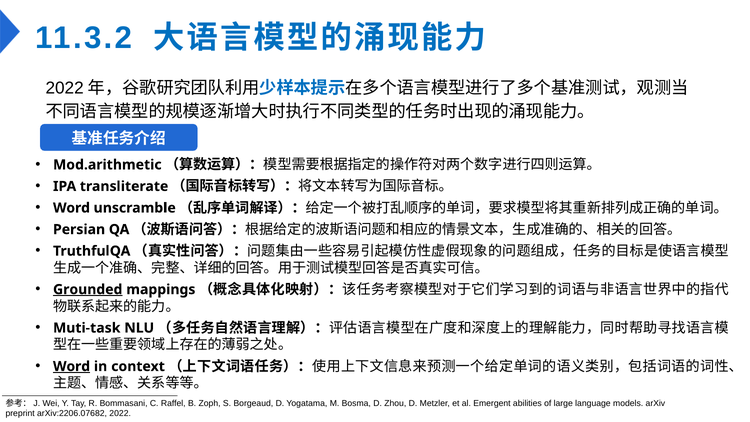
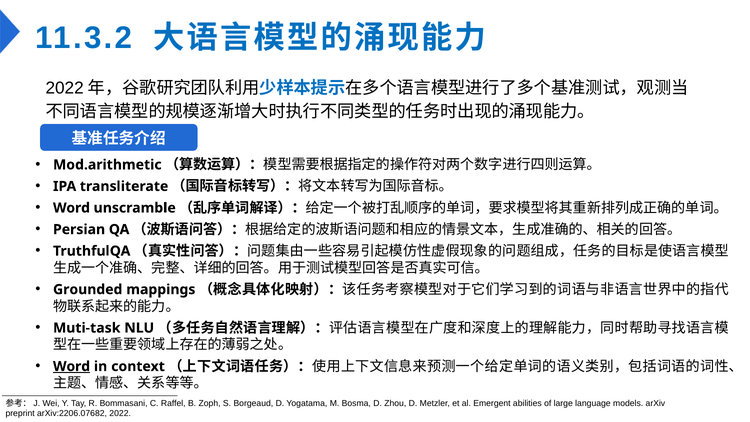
Grounded underline: present -> none (88, 289)
